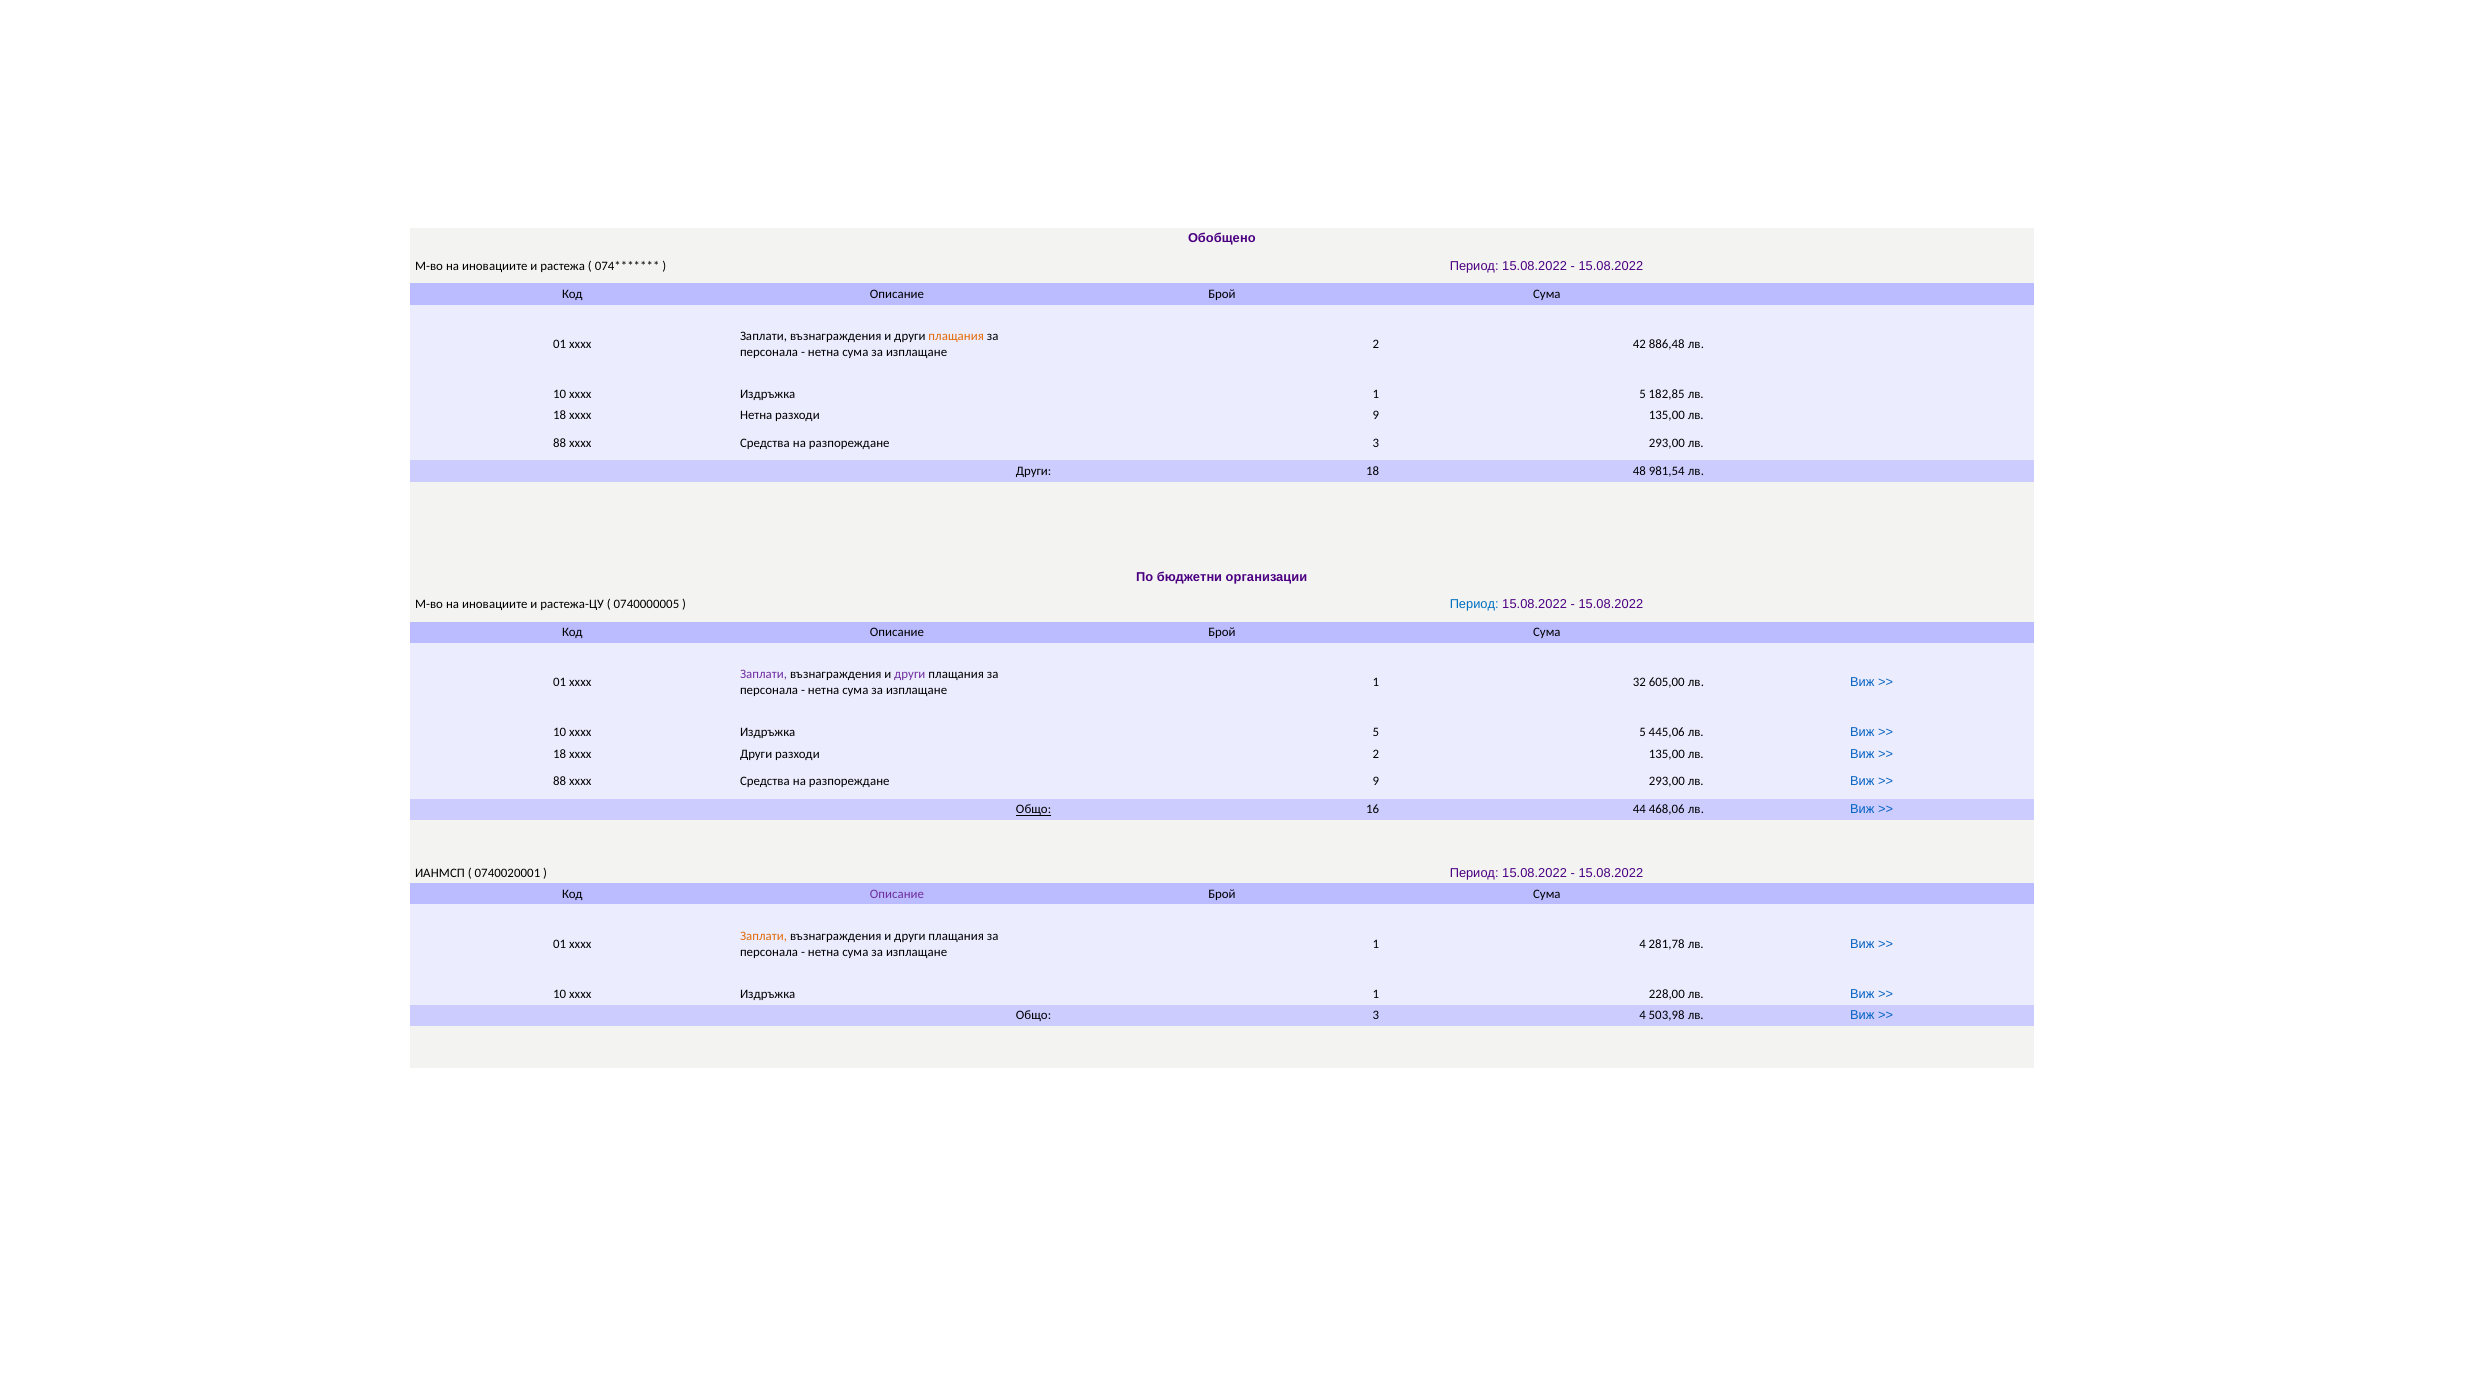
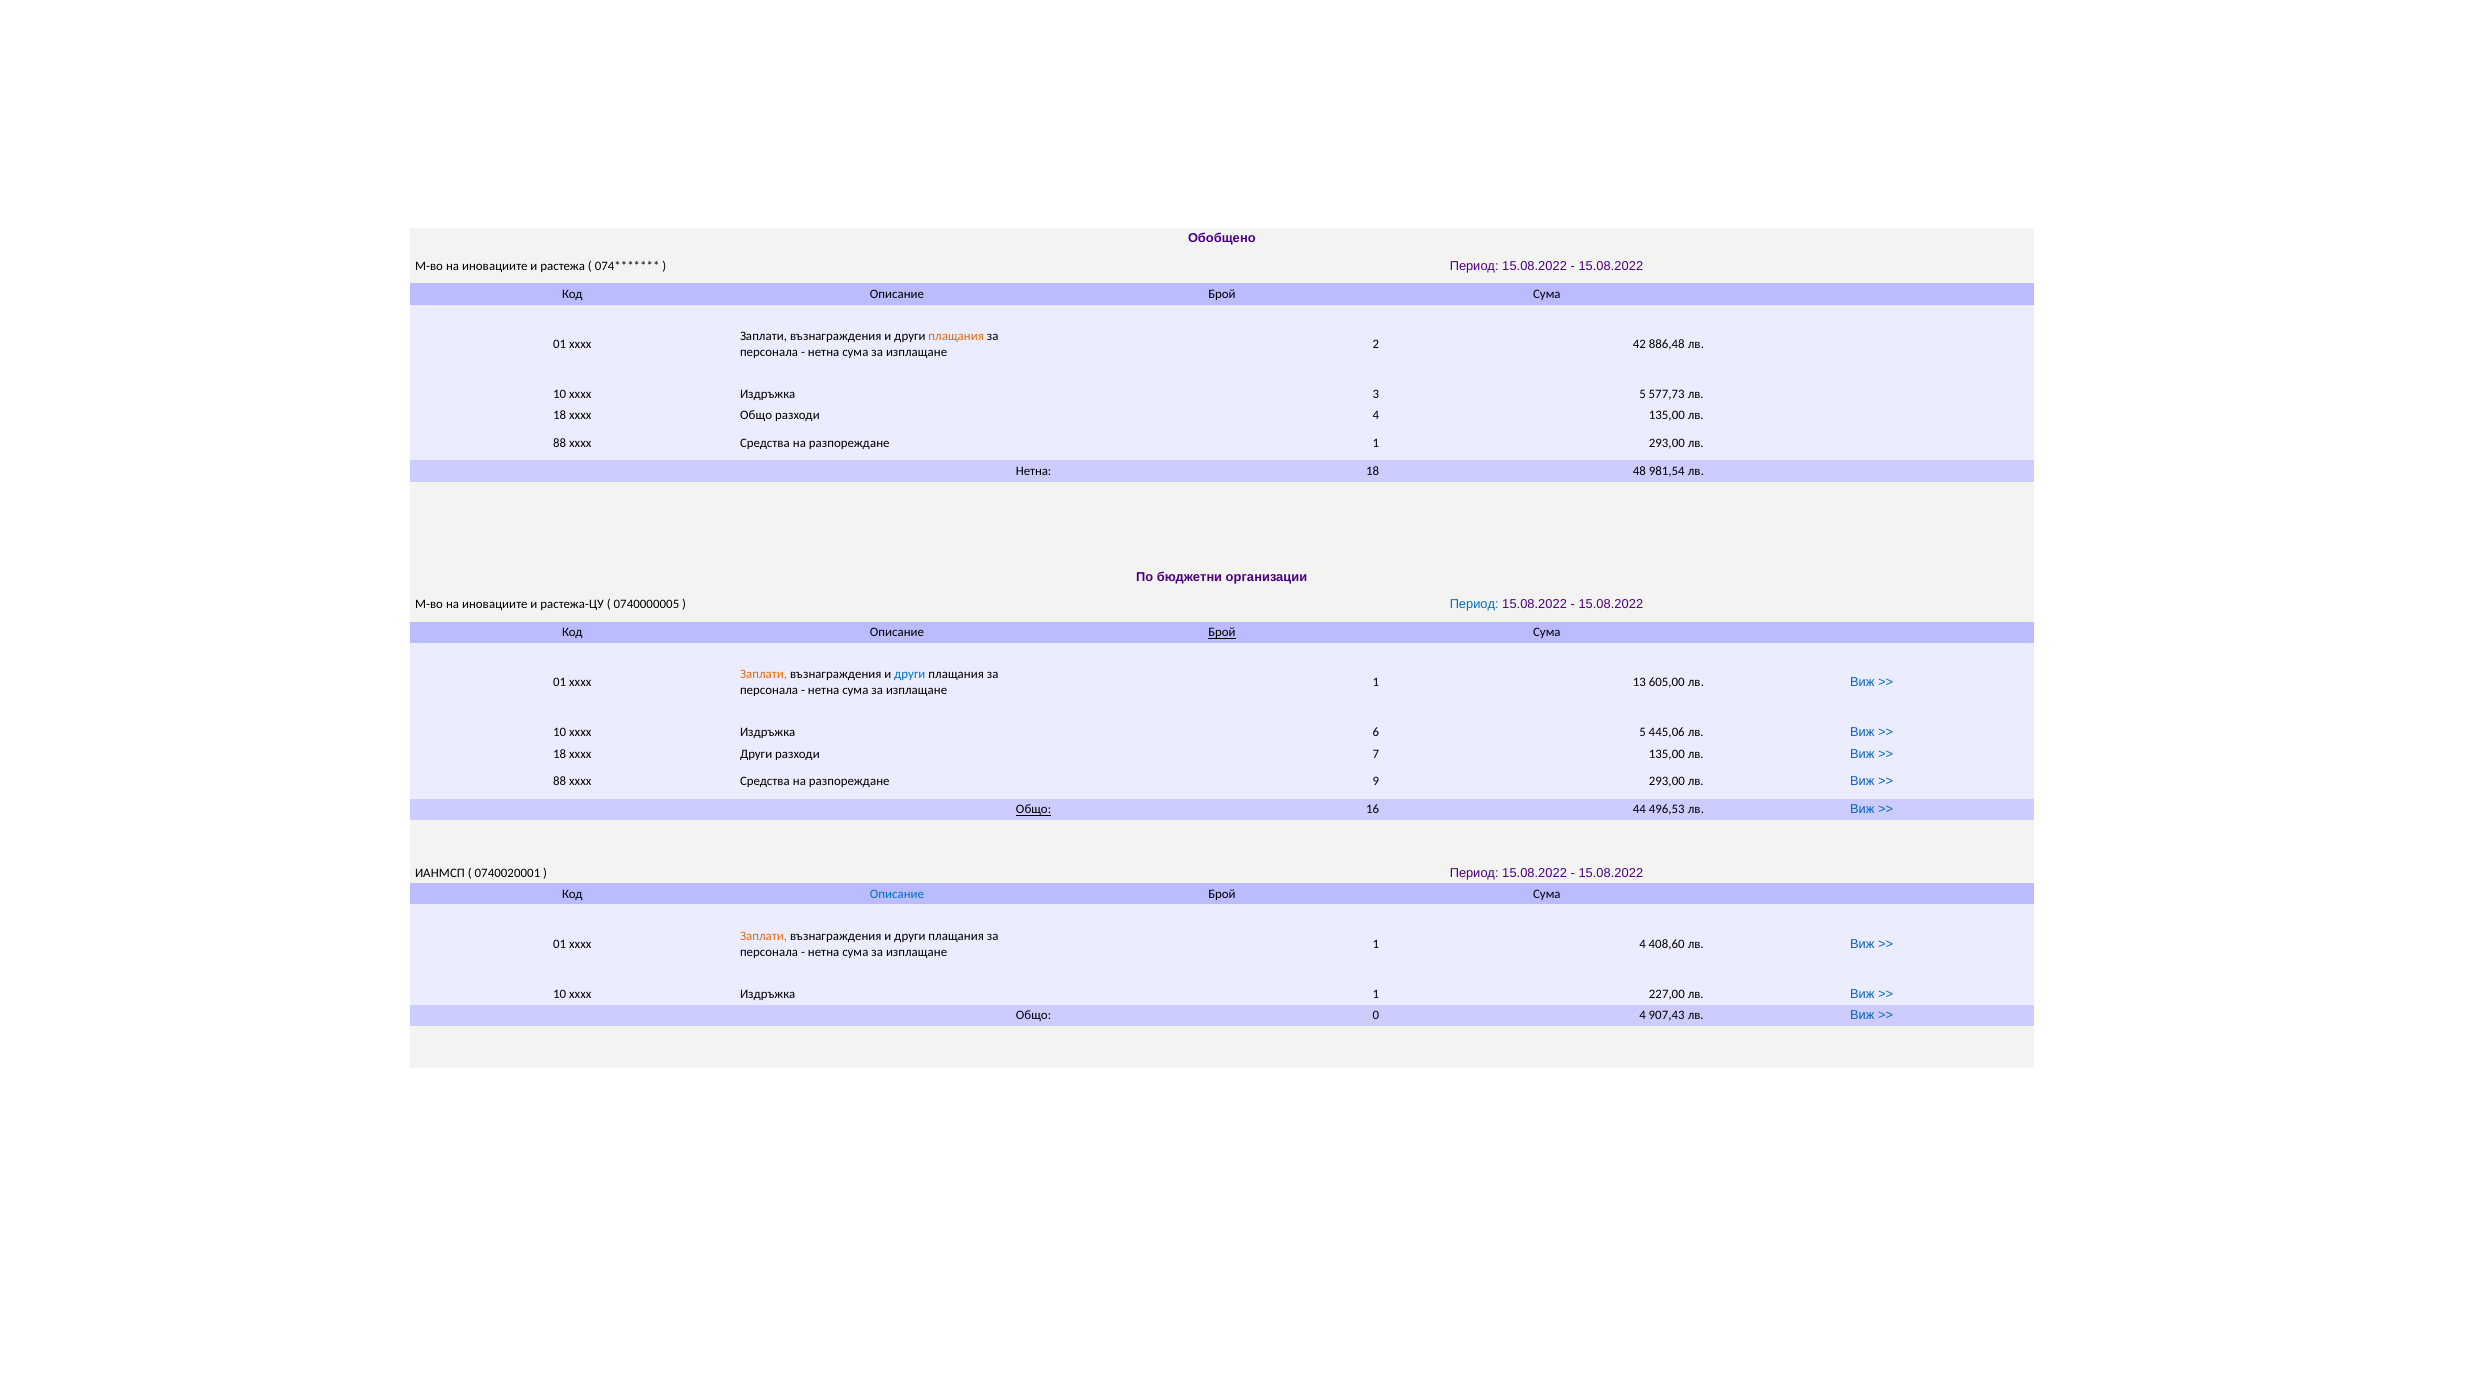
1: 1 -> 3 (1376, 394)
182,85: 182,85 -> 577,73 (1667, 394)
xxxx Нетна: Нетна -> Общо (756, 415)
разходи 9: 9 -> 4 (1376, 415)
разпореждане 3: 3 -> 1 (1376, 443)
Други: Други -> Нетна (1034, 471)
Брой underline: none -> present (1222, 632)
Заплати colour: purple -> orange (764, 674)
други colour: purple -> blue (910, 674)
32: 32 -> 13 (1639, 682)
Издръжка 5: 5 -> 6 (1376, 732)
разходи 2: 2 -> 7 (1376, 754)
468,06: 468,06 -> 496,53 (1667, 809)
Описание colour: purple -> blue (897, 894)
281,78: 281,78 -> 408,60 (1667, 944)
228,00: 228,00 -> 227,00 (1667, 994)
Общо 3: 3 -> 0 (1376, 1015)
503,98: 503,98 -> 907,43 (1667, 1015)
